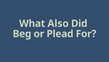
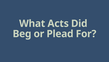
Also: Also -> Acts (58, 23)
